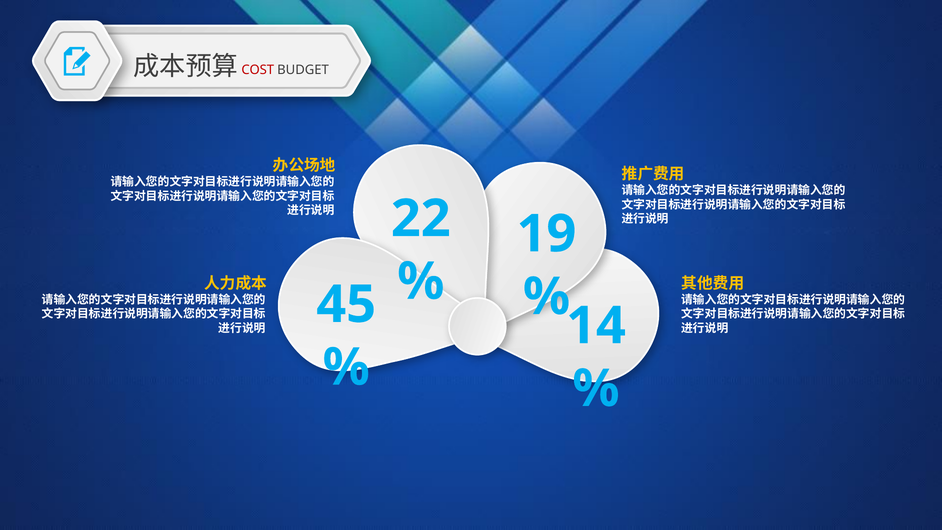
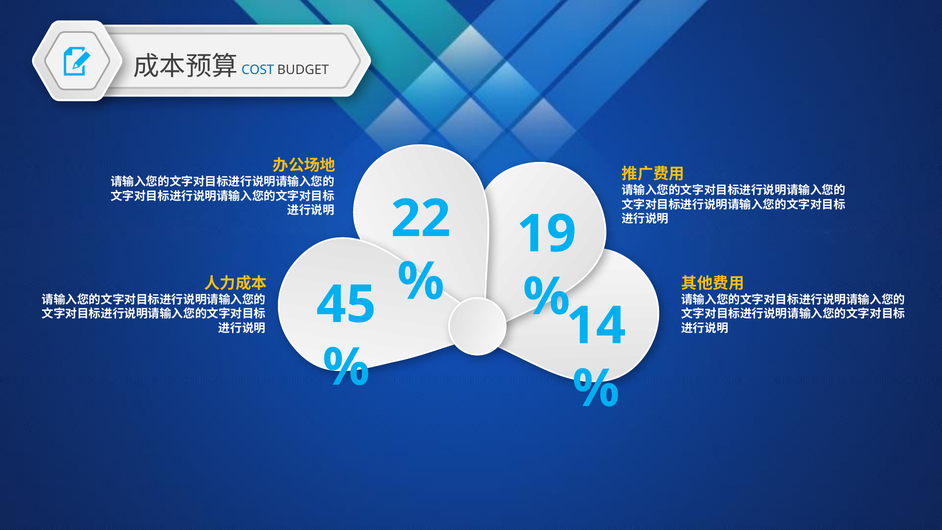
COST colour: red -> blue (258, 70)
